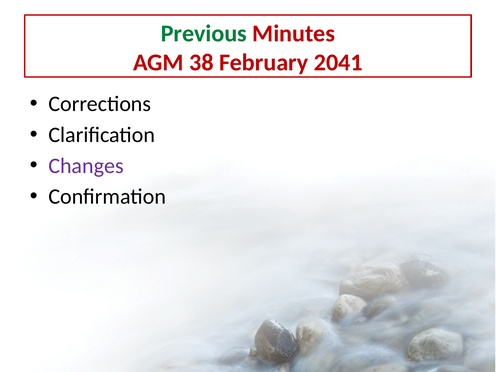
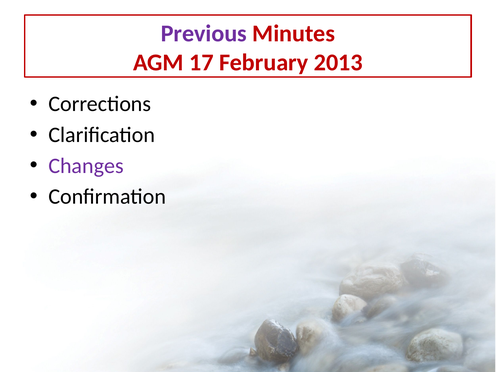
Previous colour: green -> purple (204, 34)
38: 38 -> 17 (201, 62)
2041: 2041 -> 2013 (338, 62)
